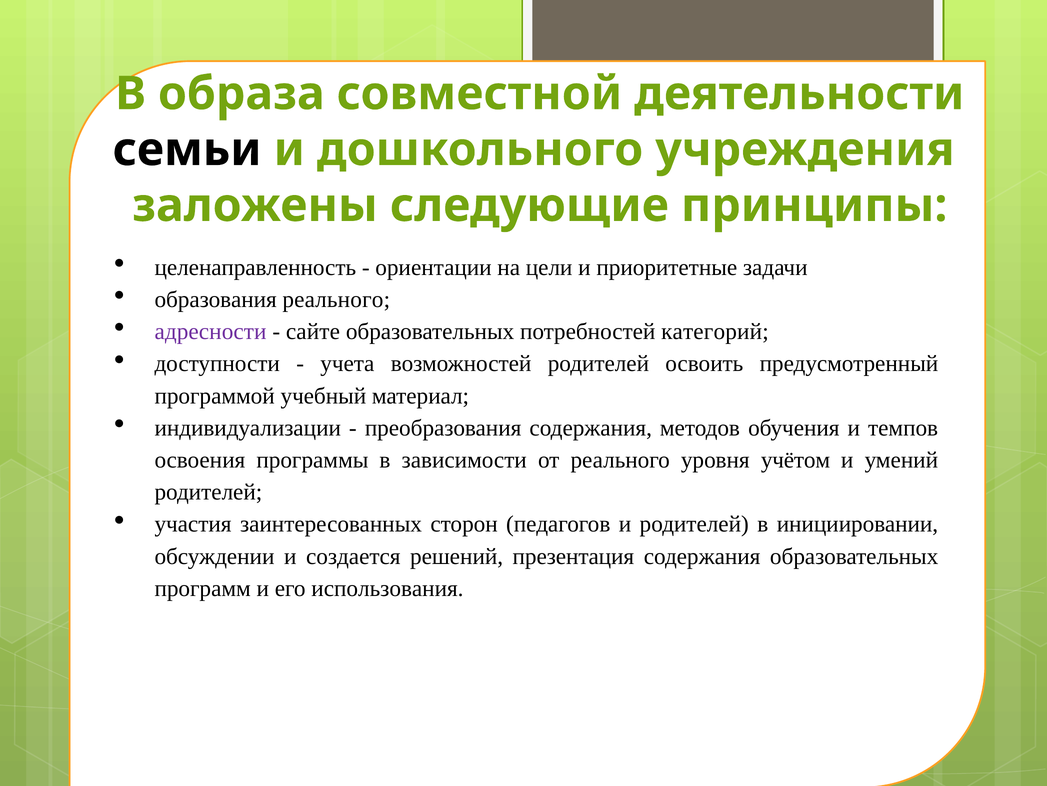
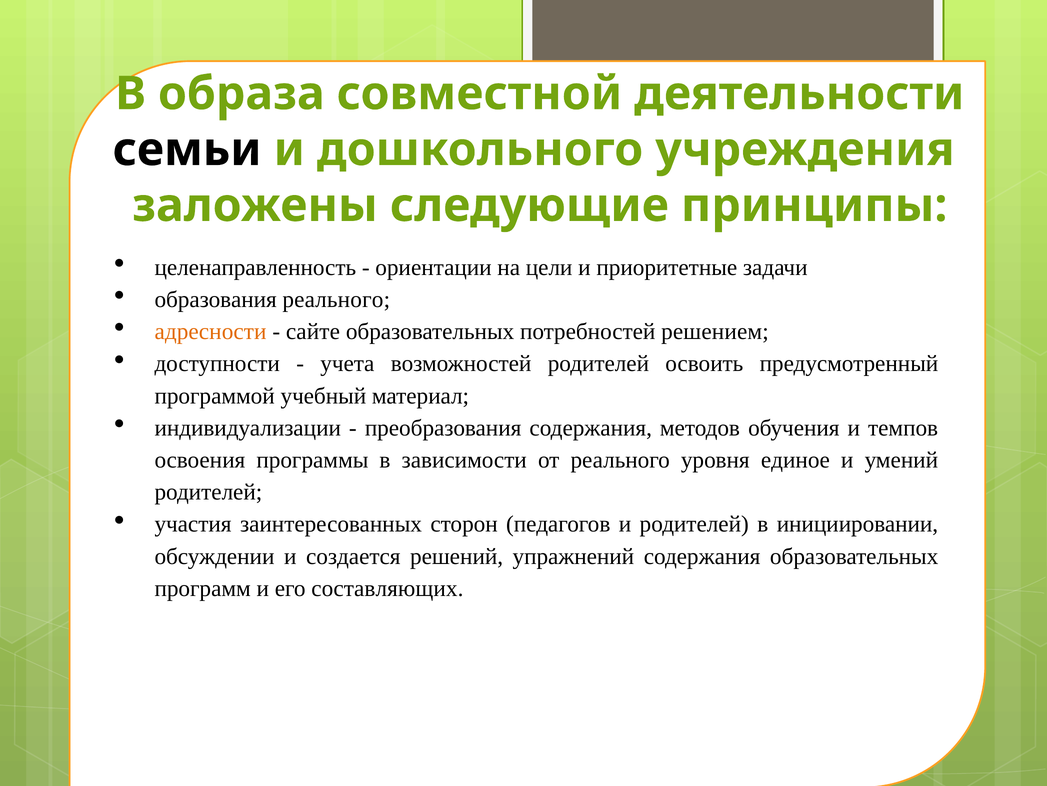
адресности colour: purple -> orange (211, 331)
категорий: категорий -> решением (715, 331)
учётом: учётом -> единое (795, 460)
презентация: презентация -> упражнений (573, 556)
использования: использования -> составляющих (387, 588)
